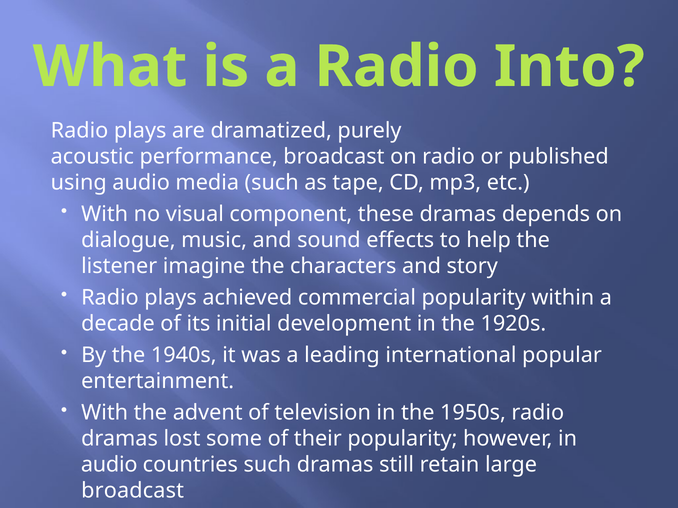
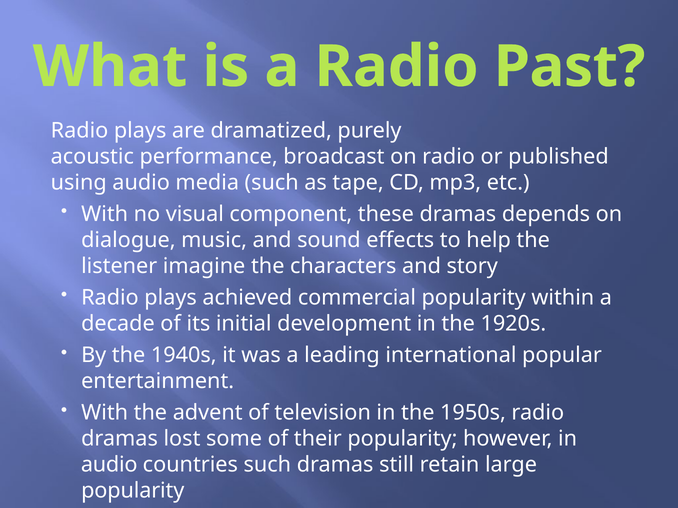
Into: Into -> Past (570, 67)
broadcast: broadcast -> popularity (133, 491)
